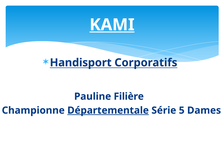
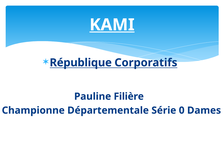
Handisport: Handisport -> République (81, 63)
Départementale underline: present -> none (108, 110)
5: 5 -> 0 (182, 110)
